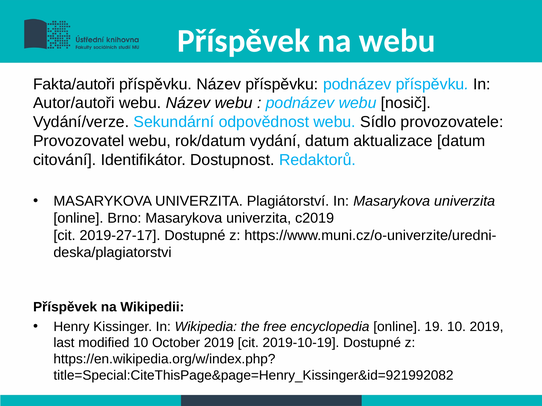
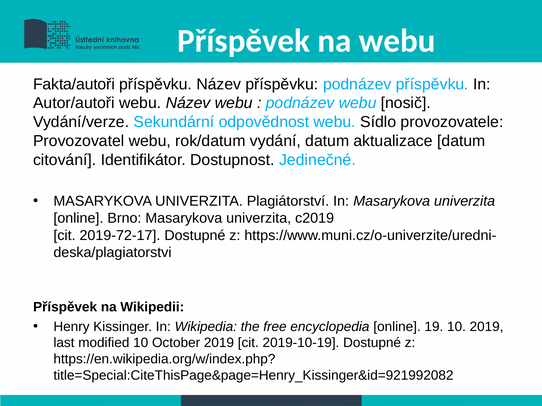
Redaktorů: Redaktorů -> Jedinečné (317, 160)
2019-27-17: 2019-27-17 -> 2019-72-17 (120, 236)
